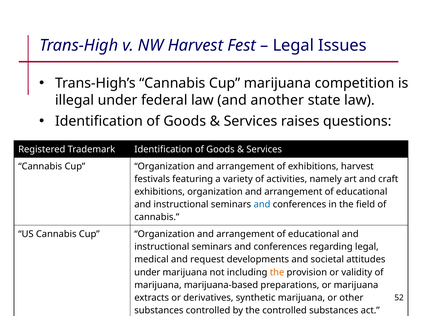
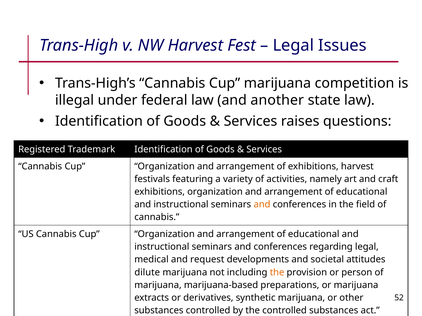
and colour: blue -> orange (262, 205)
under: under -> dilute (147, 273)
validity: validity -> person (357, 273)
